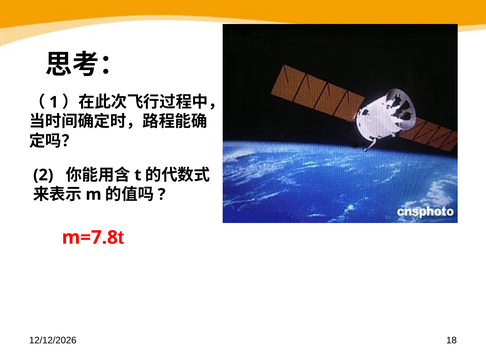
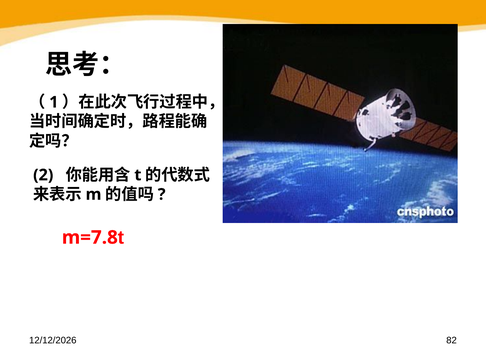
18: 18 -> 82 (452, 341)
